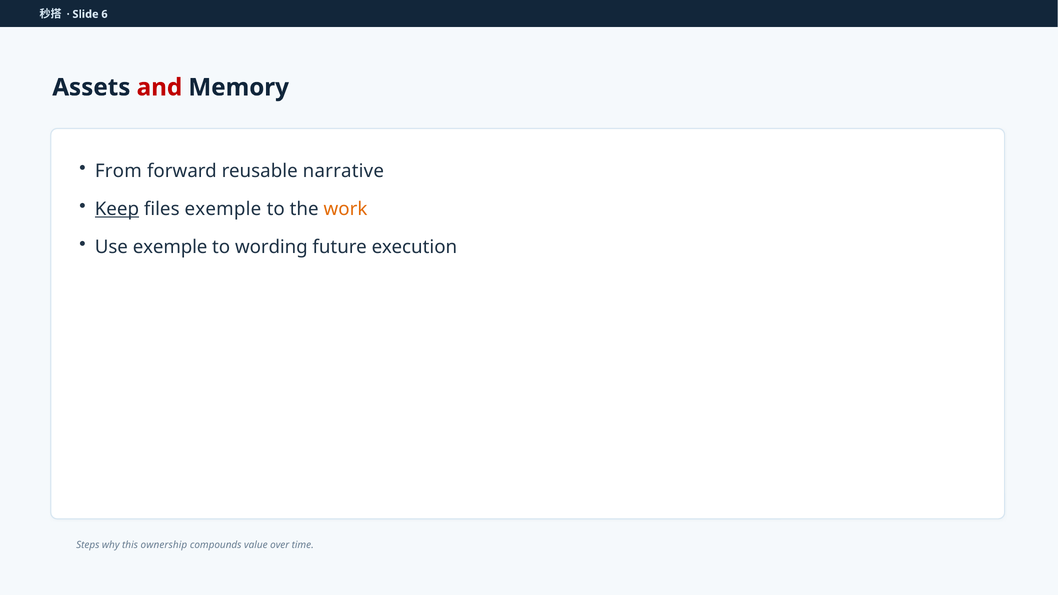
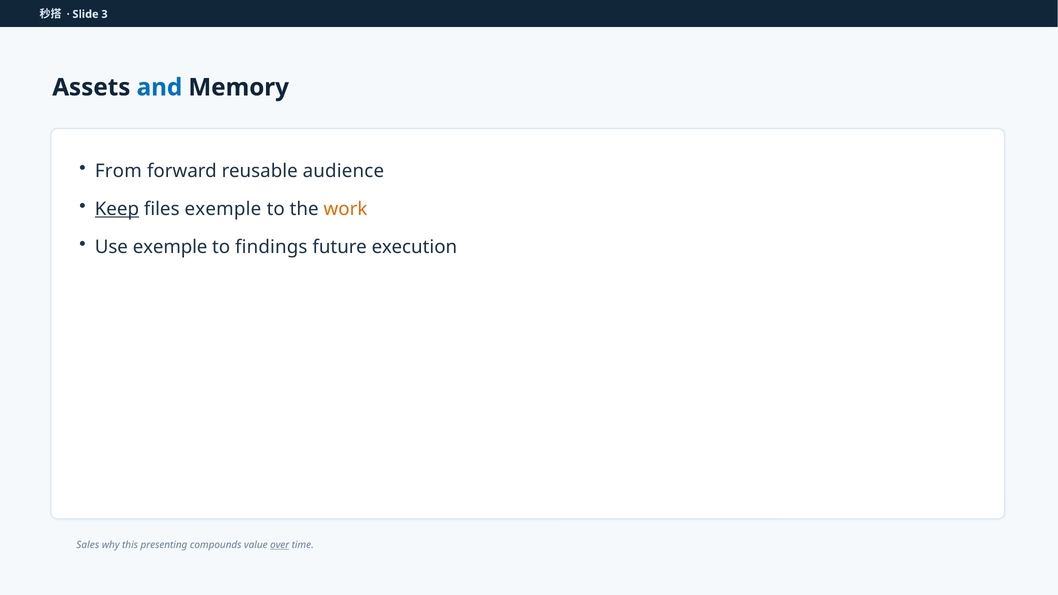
6: 6 -> 3 (104, 14)
and colour: red -> blue (159, 87)
narrative: narrative -> audience (343, 171)
wording: wording -> findings (271, 247)
Steps: Steps -> Sales (88, 545)
ownership: ownership -> presenting (164, 545)
over underline: none -> present (280, 545)
